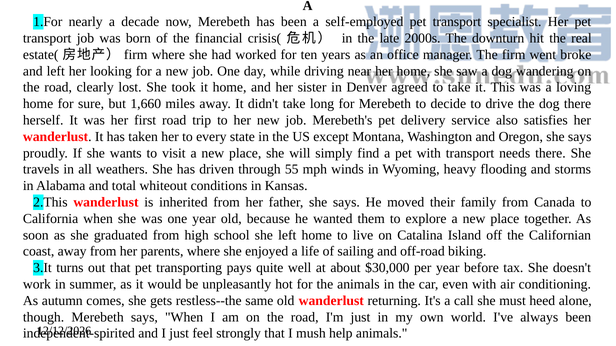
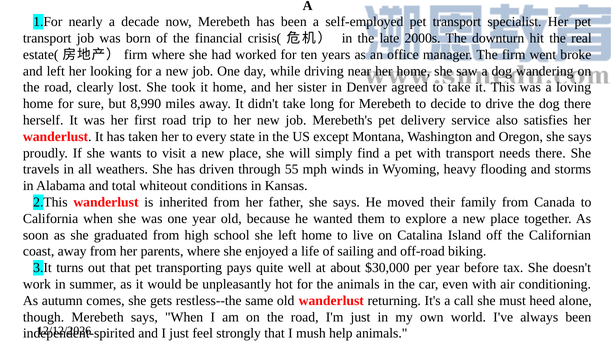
1,660: 1,660 -> 8,990 (146, 104)
